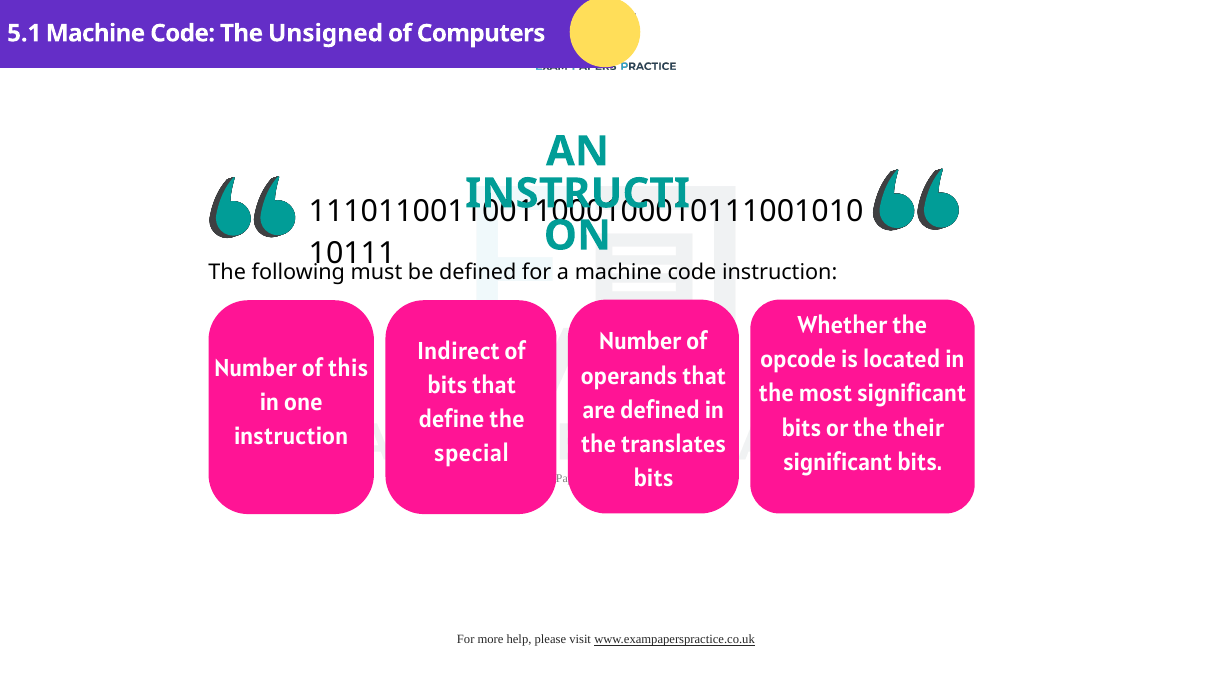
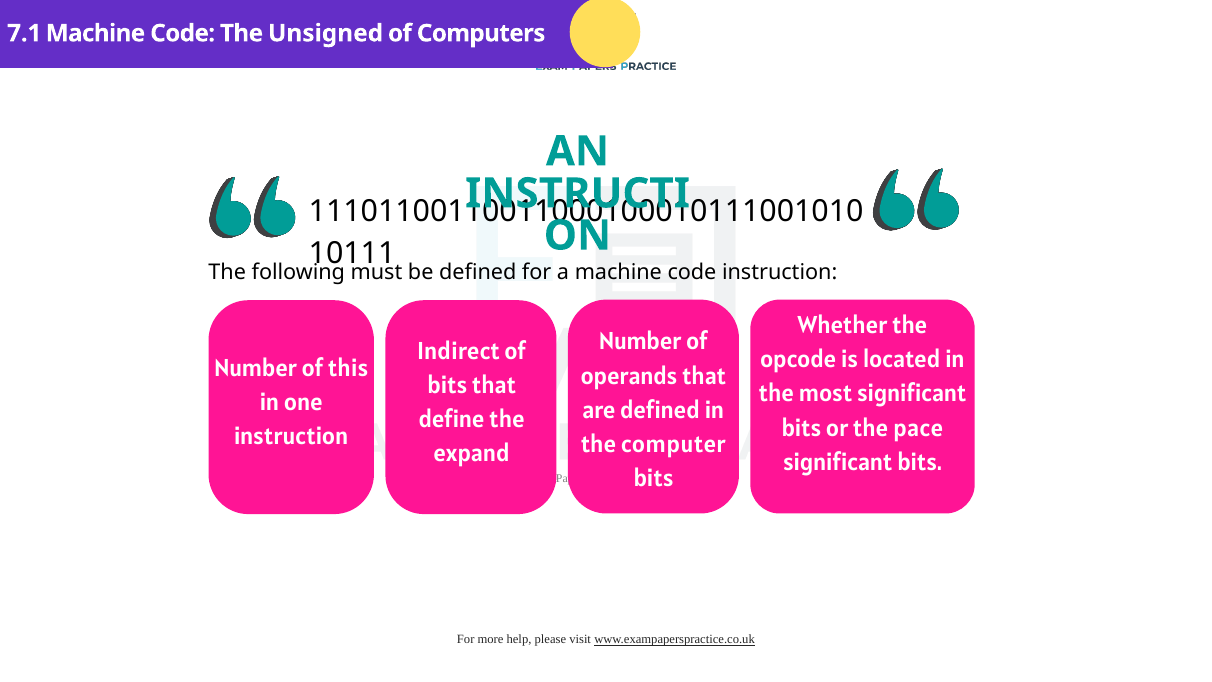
5.1: 5.1 -> 7.1 (24, 33)
their: their -> pace (918, 428)
translates: translates -> computer (673, 444)
special: special -> expand (472, 454)
